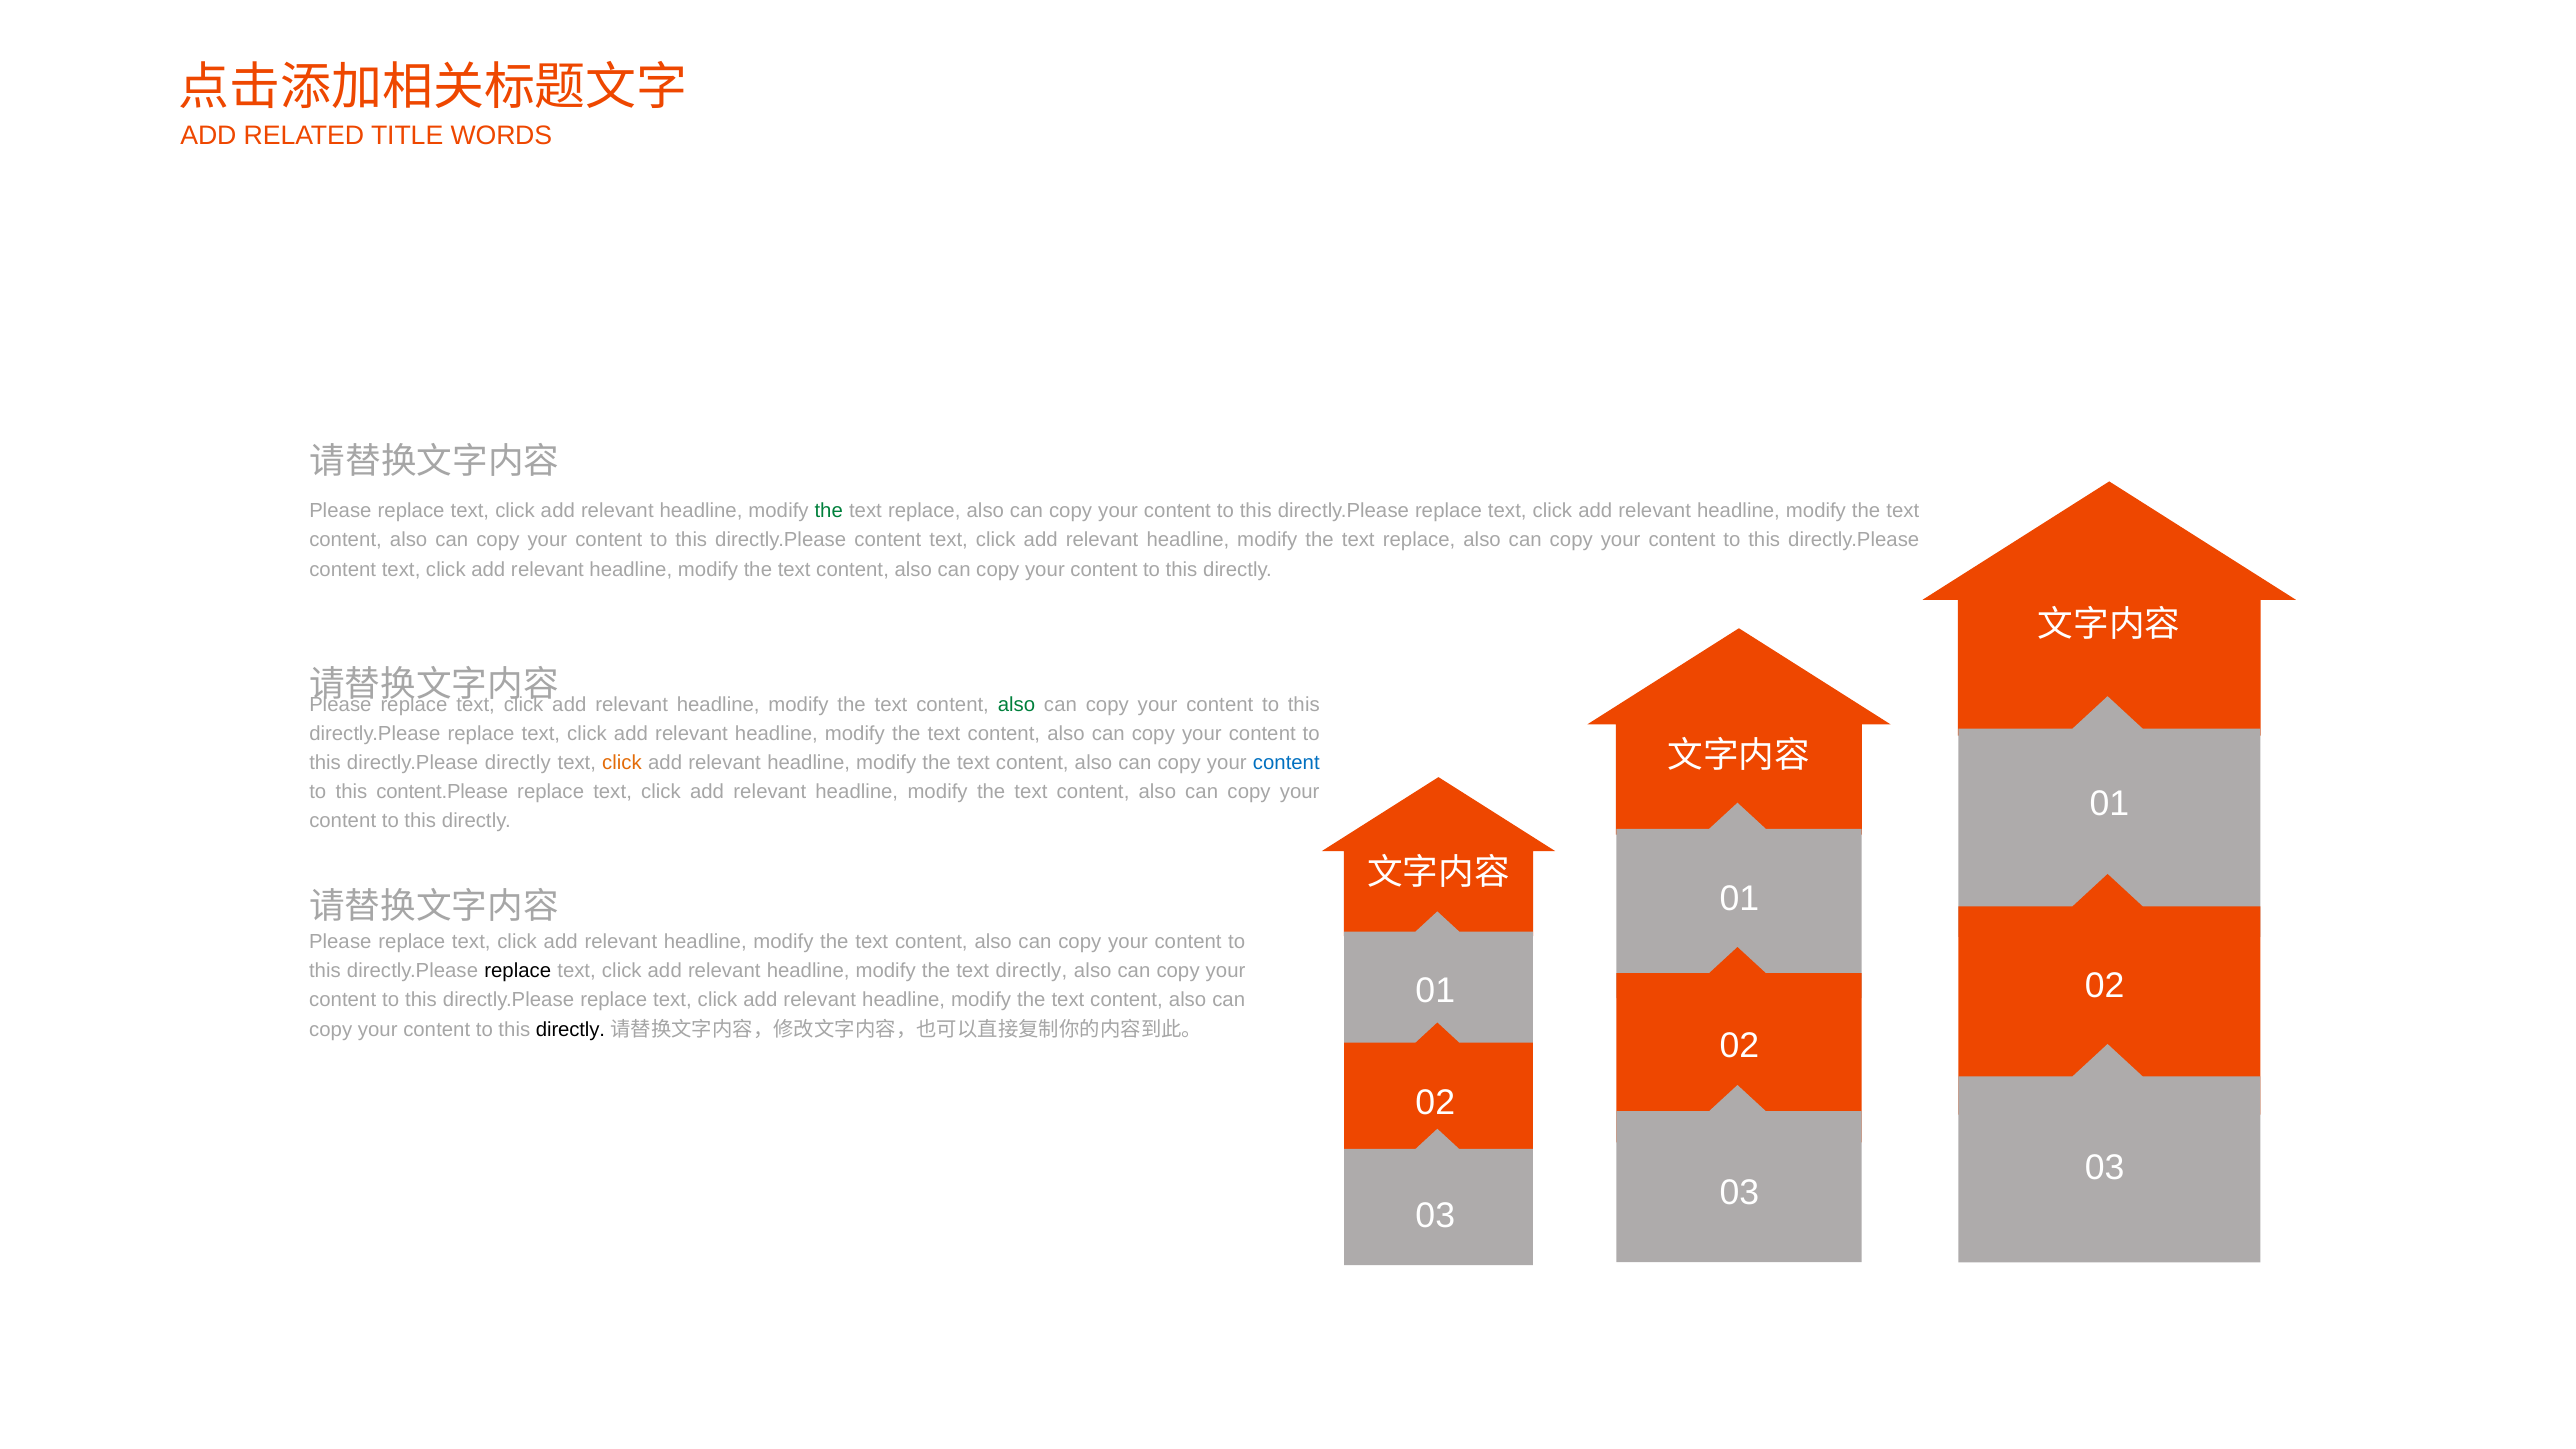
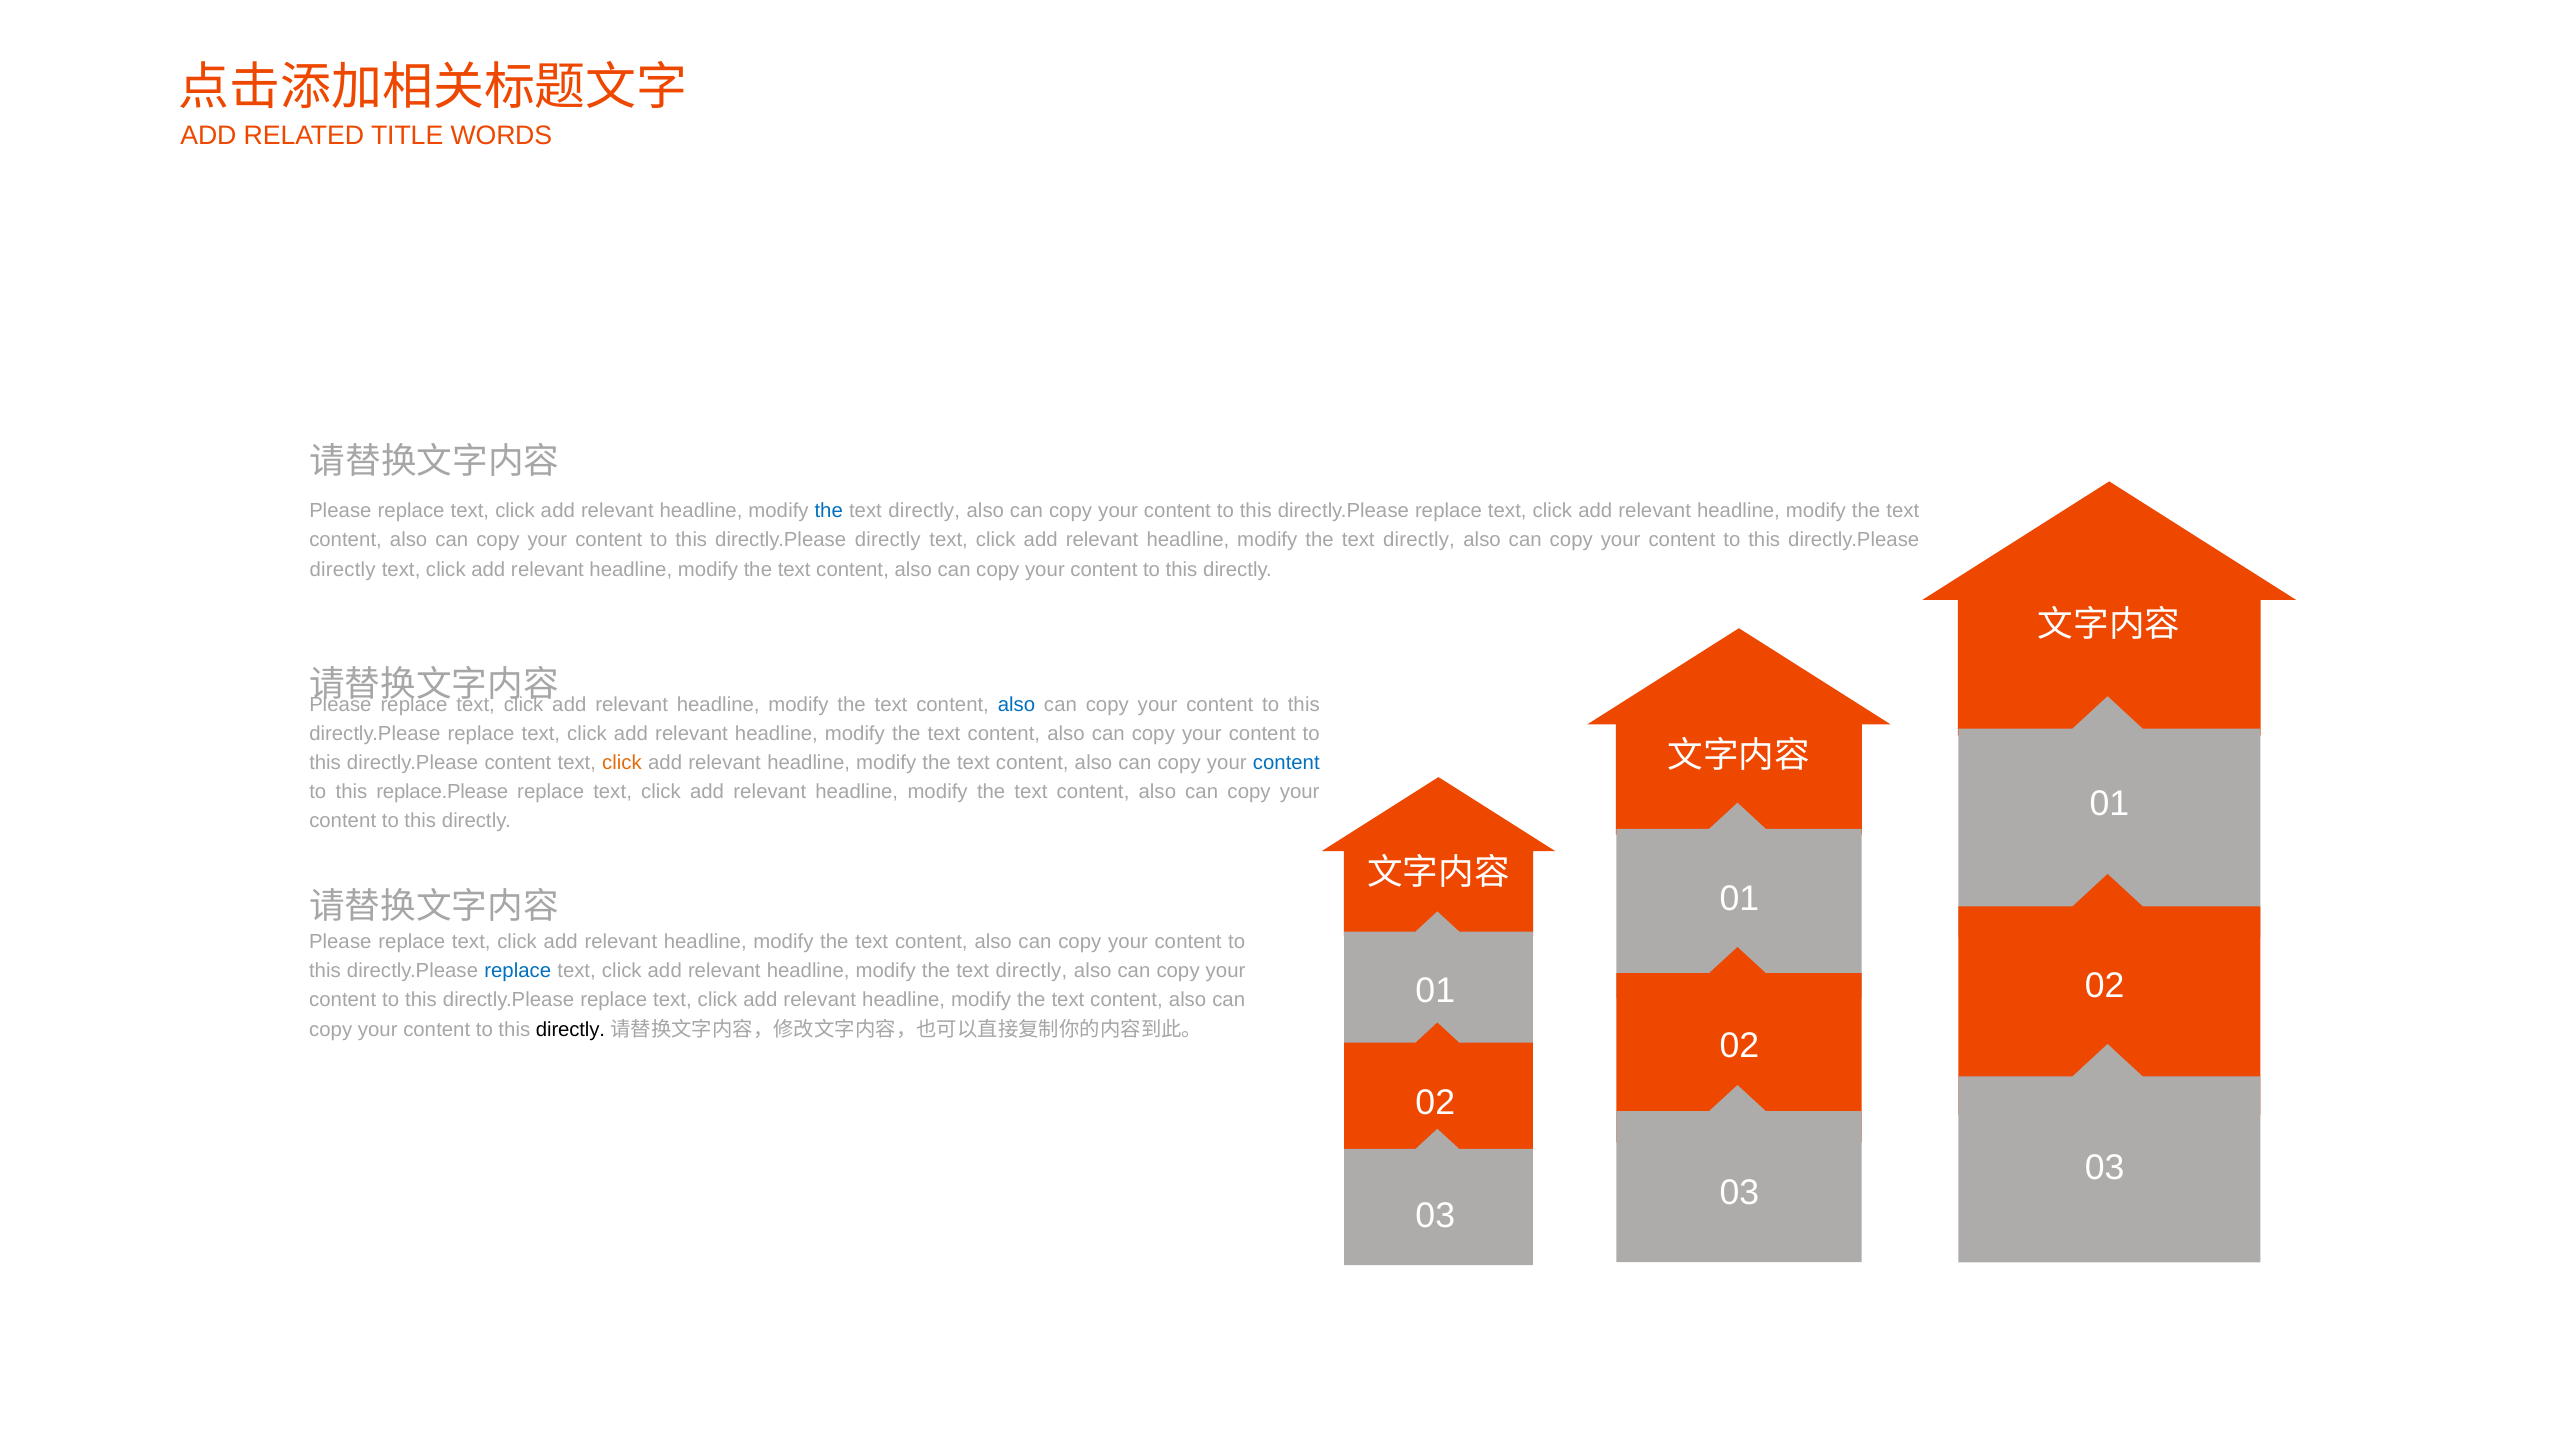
the colour: green -> blue (829, 511)
replace: replace -> directly (924, 511)
content: content -> directly (888, 540)
replace: replace -> directly (1419, 540)
content: content -> directly (343, 569)
also colour: green -> blue (1016, 704)
directly.Please directly: directly -> content (518, 763)
content.Please: content.Please -> replace.Please (442, 792)
replace colour: black -> blue (518, 971)
